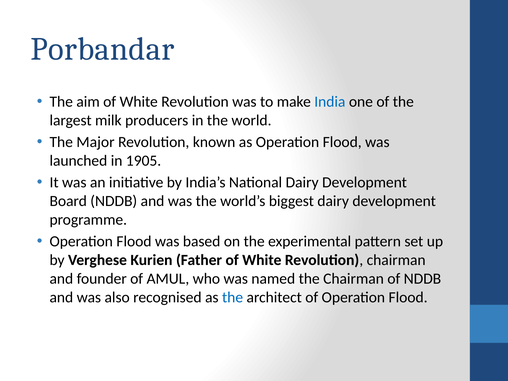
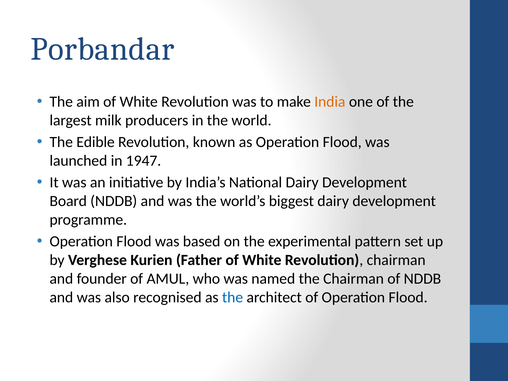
India colour: blue -> orange (330, 102)
Major: Major -> Edible (96, 142)
1905: 1905 -> 1947 (144, 161)
